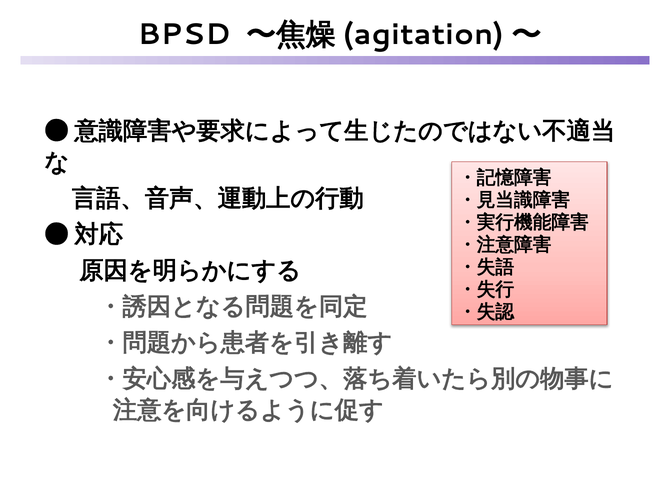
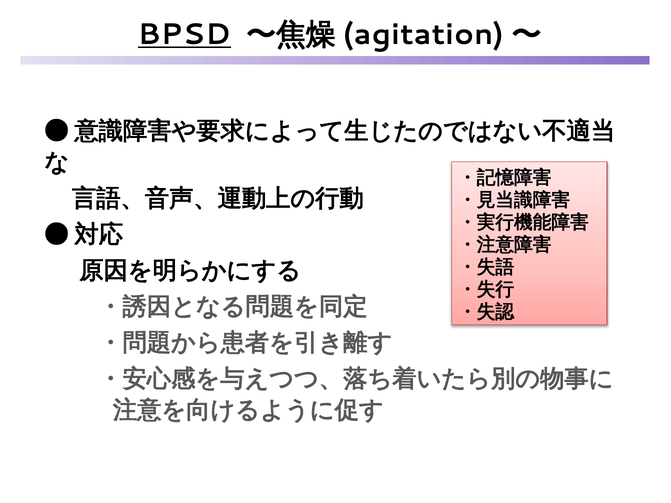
BPSD underline: none -> present (184, 34)
